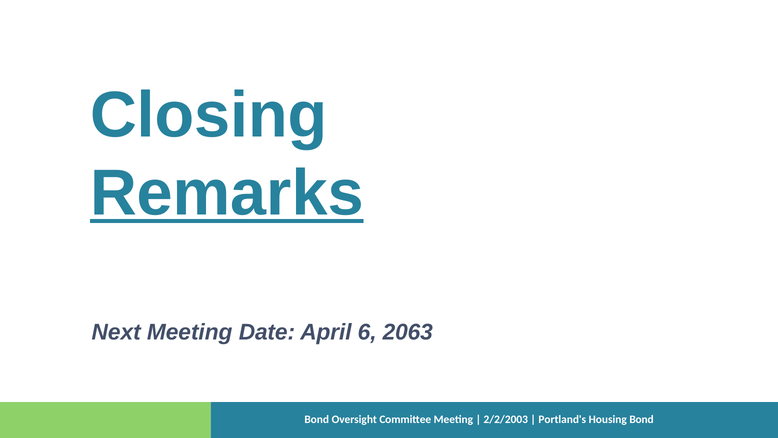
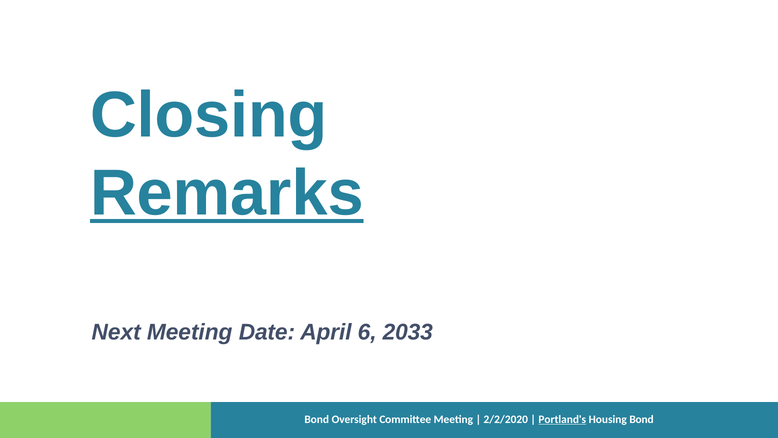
2063: 2063 -> 2033 (408, 332)
2/2/2003: 2/2/2003 -> 2/2/2020 (506, 419)
Portland's underline: none -> present (562, 419)
